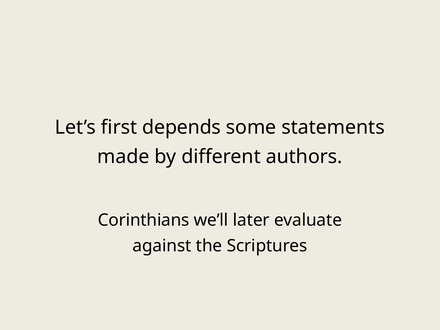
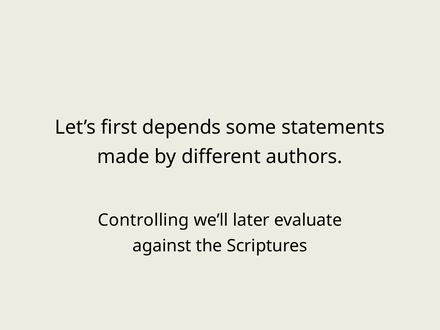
Corinthians: Corinthians -> Controlling (144, 220)
